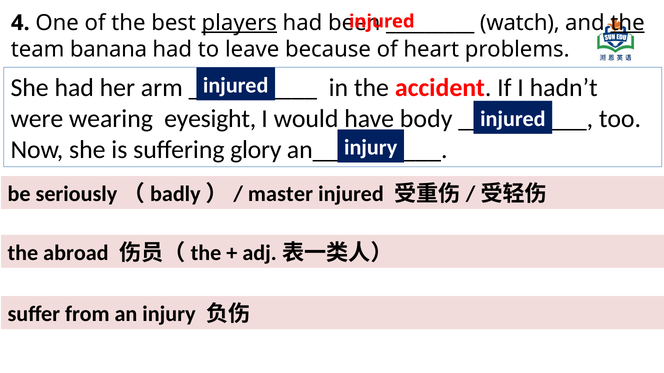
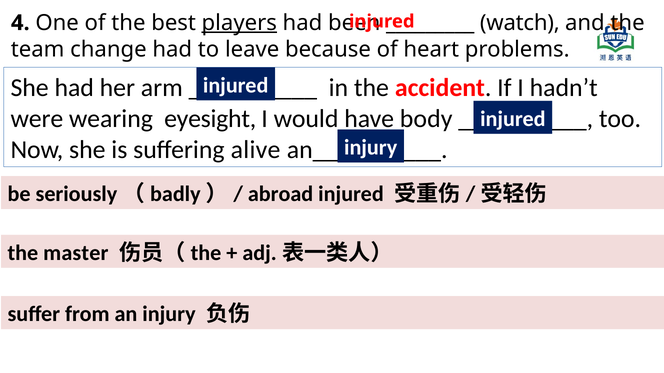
the underline: present -> none (628, 23)
banana: banana -> change (108, 49)
glory: glory -> alive (256, 150)
master: master -> abroad (281, 194)
abroad: abroad -> master (76, 253)
